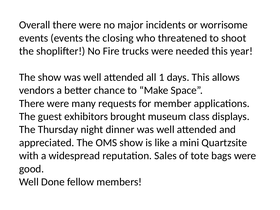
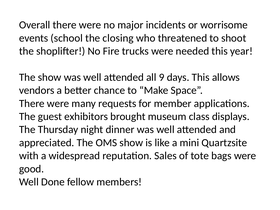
events events: events -> school (67, 38)
1: 1 -> 9 (162, 77)
